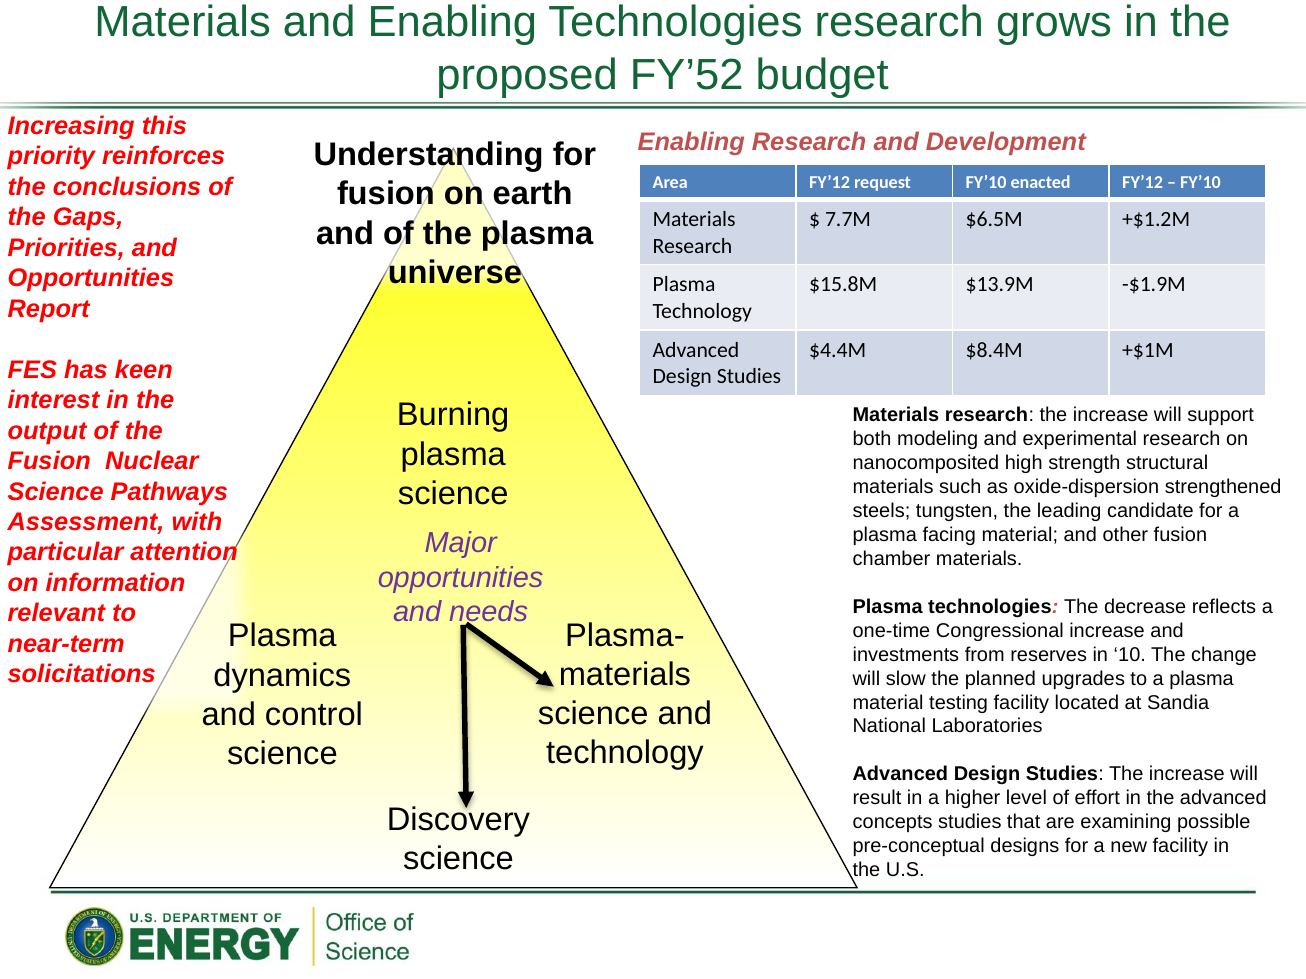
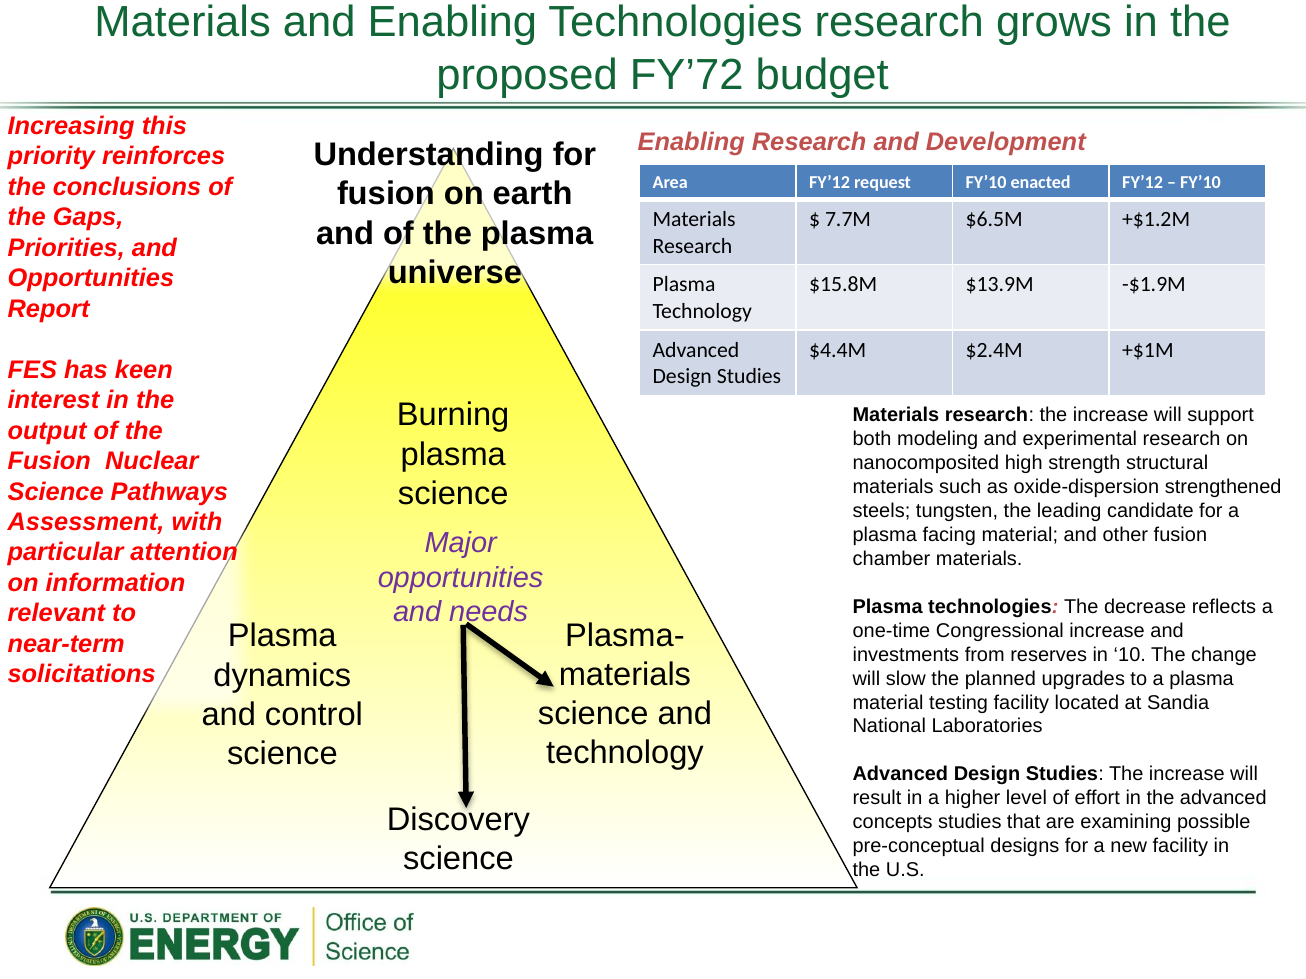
FY’52: FY’52 -> FY’72 (687, 75)
$8.4M: $8.4M -> $2.4M (994, 350)
